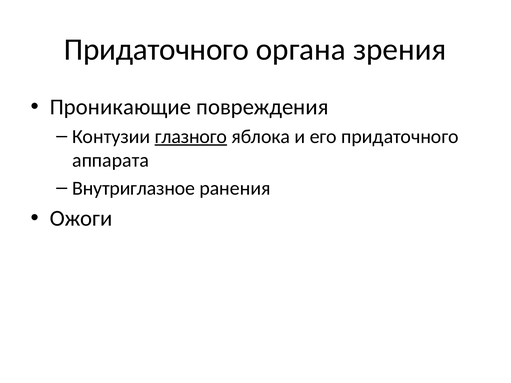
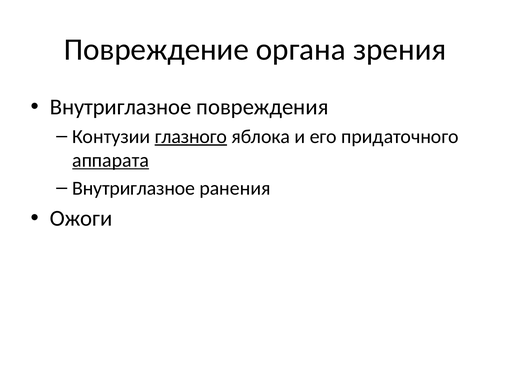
Придаточного: Придаточного -> Повреждение (156, 49)
Проникающие: Проникающие -> Внутриглазное (121, 107)
аппарата underline: none -> present (111, 160)
